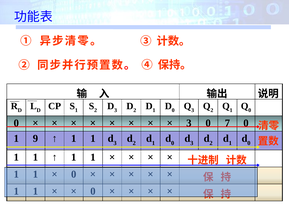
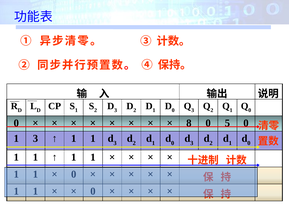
3: 3 -> 8 (189, 123)
7: 7 -> 5 (227, 123)
1 9: 9 -> 3 (35, 138)
